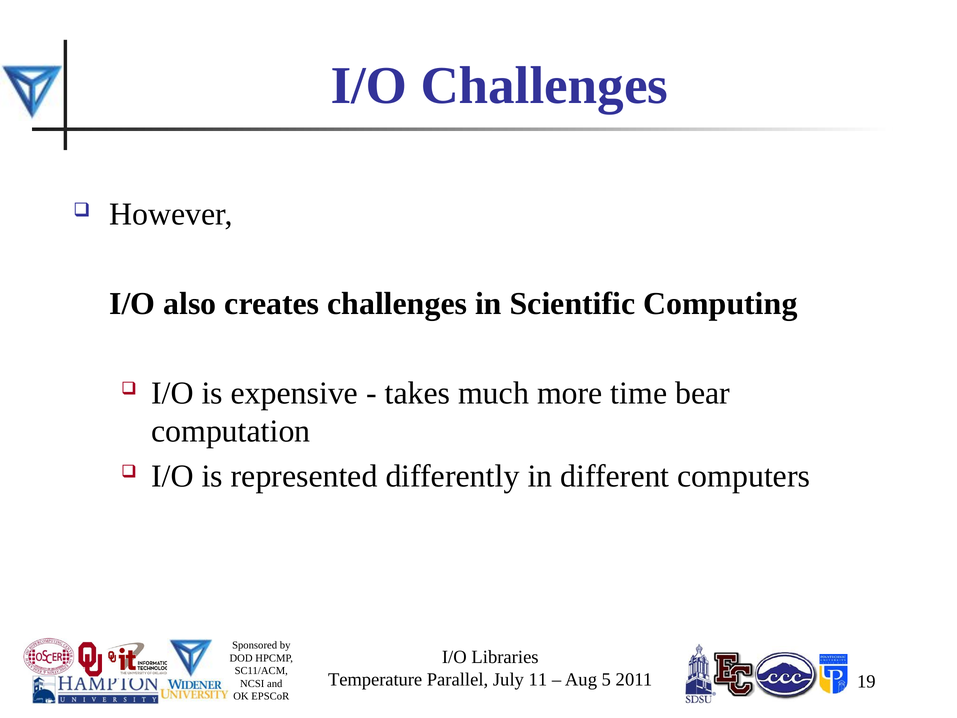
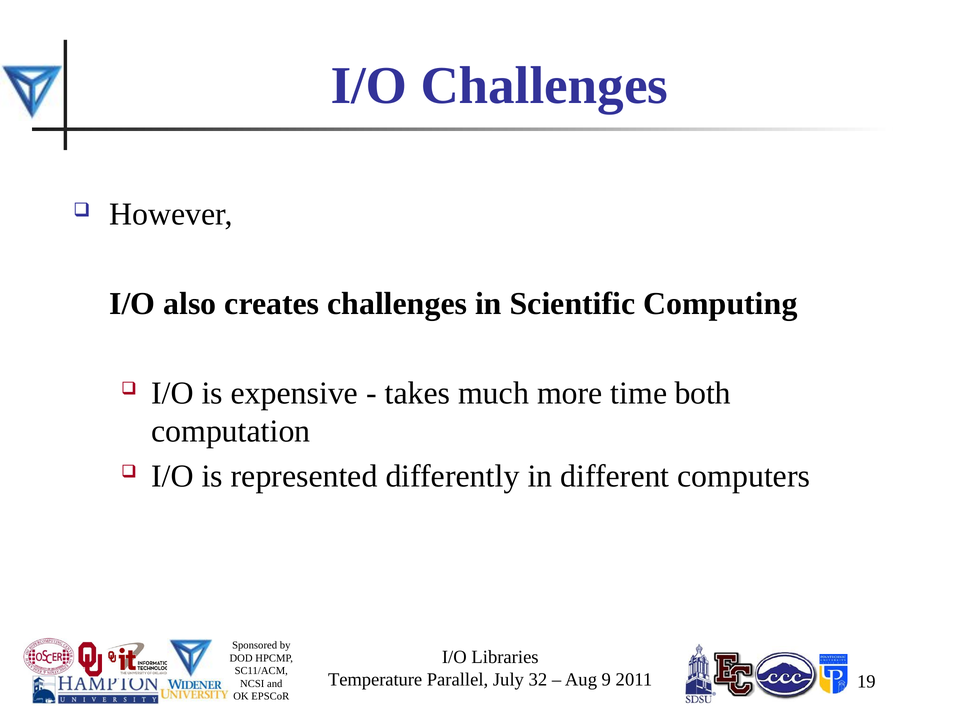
bear: bear -> both (703, 393)
11: 11 -> 32 (538, 679)
5: 5 -> 9 (606, 679)
